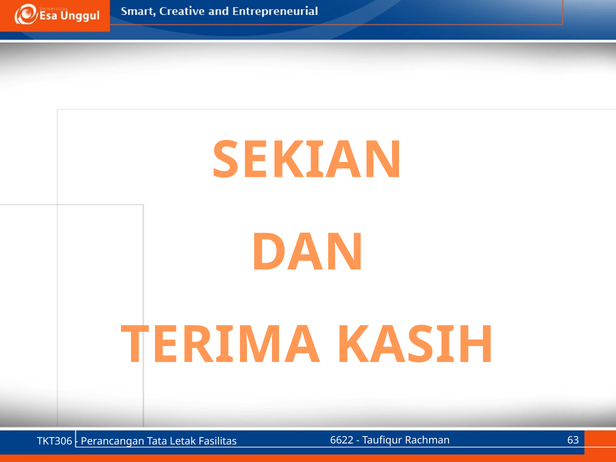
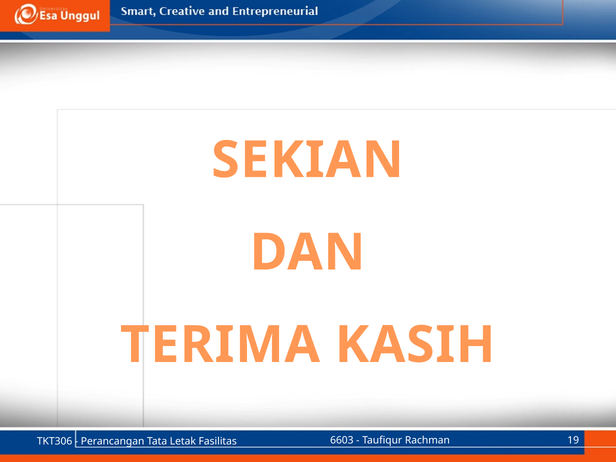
6622: 6622 -> 6603 (342, 440)
63: 63 -> 19 (573, 440)
